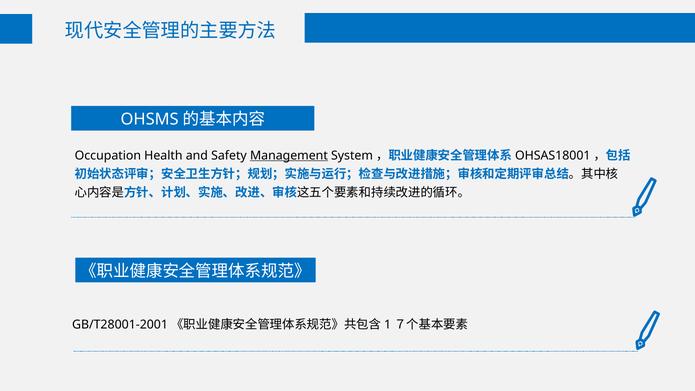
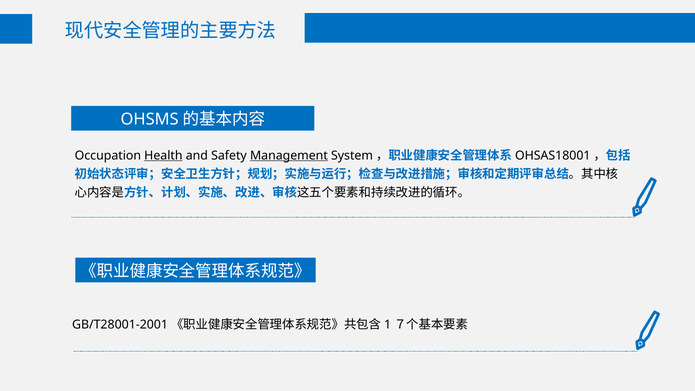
Health underline: none -> present (163, 155)
